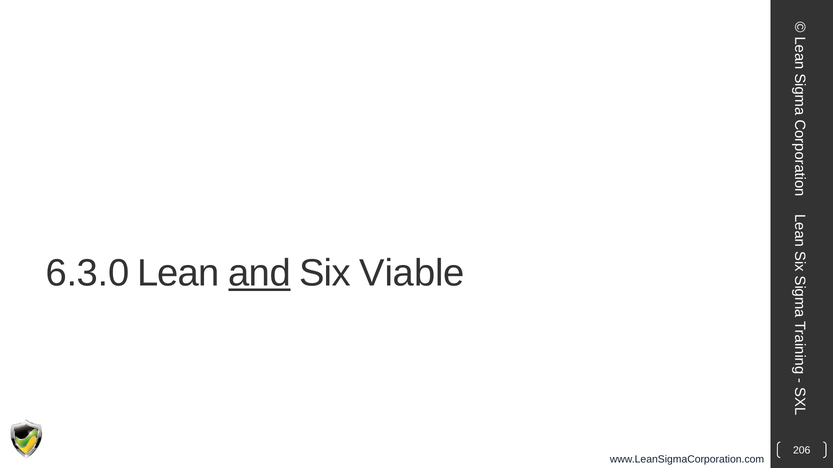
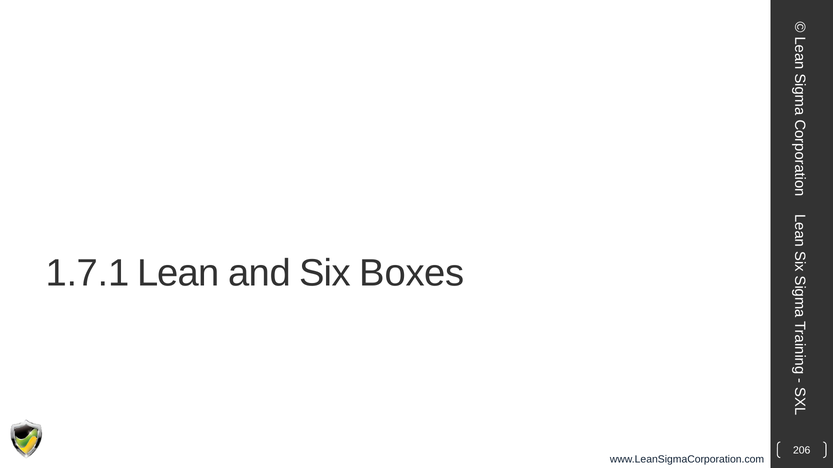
6.3.0: 6.3.0 -> 1.7.1 (88, 274)
and underline: present -> none (259, 274)
Viable: Viable -> Boxes (412, 274)
